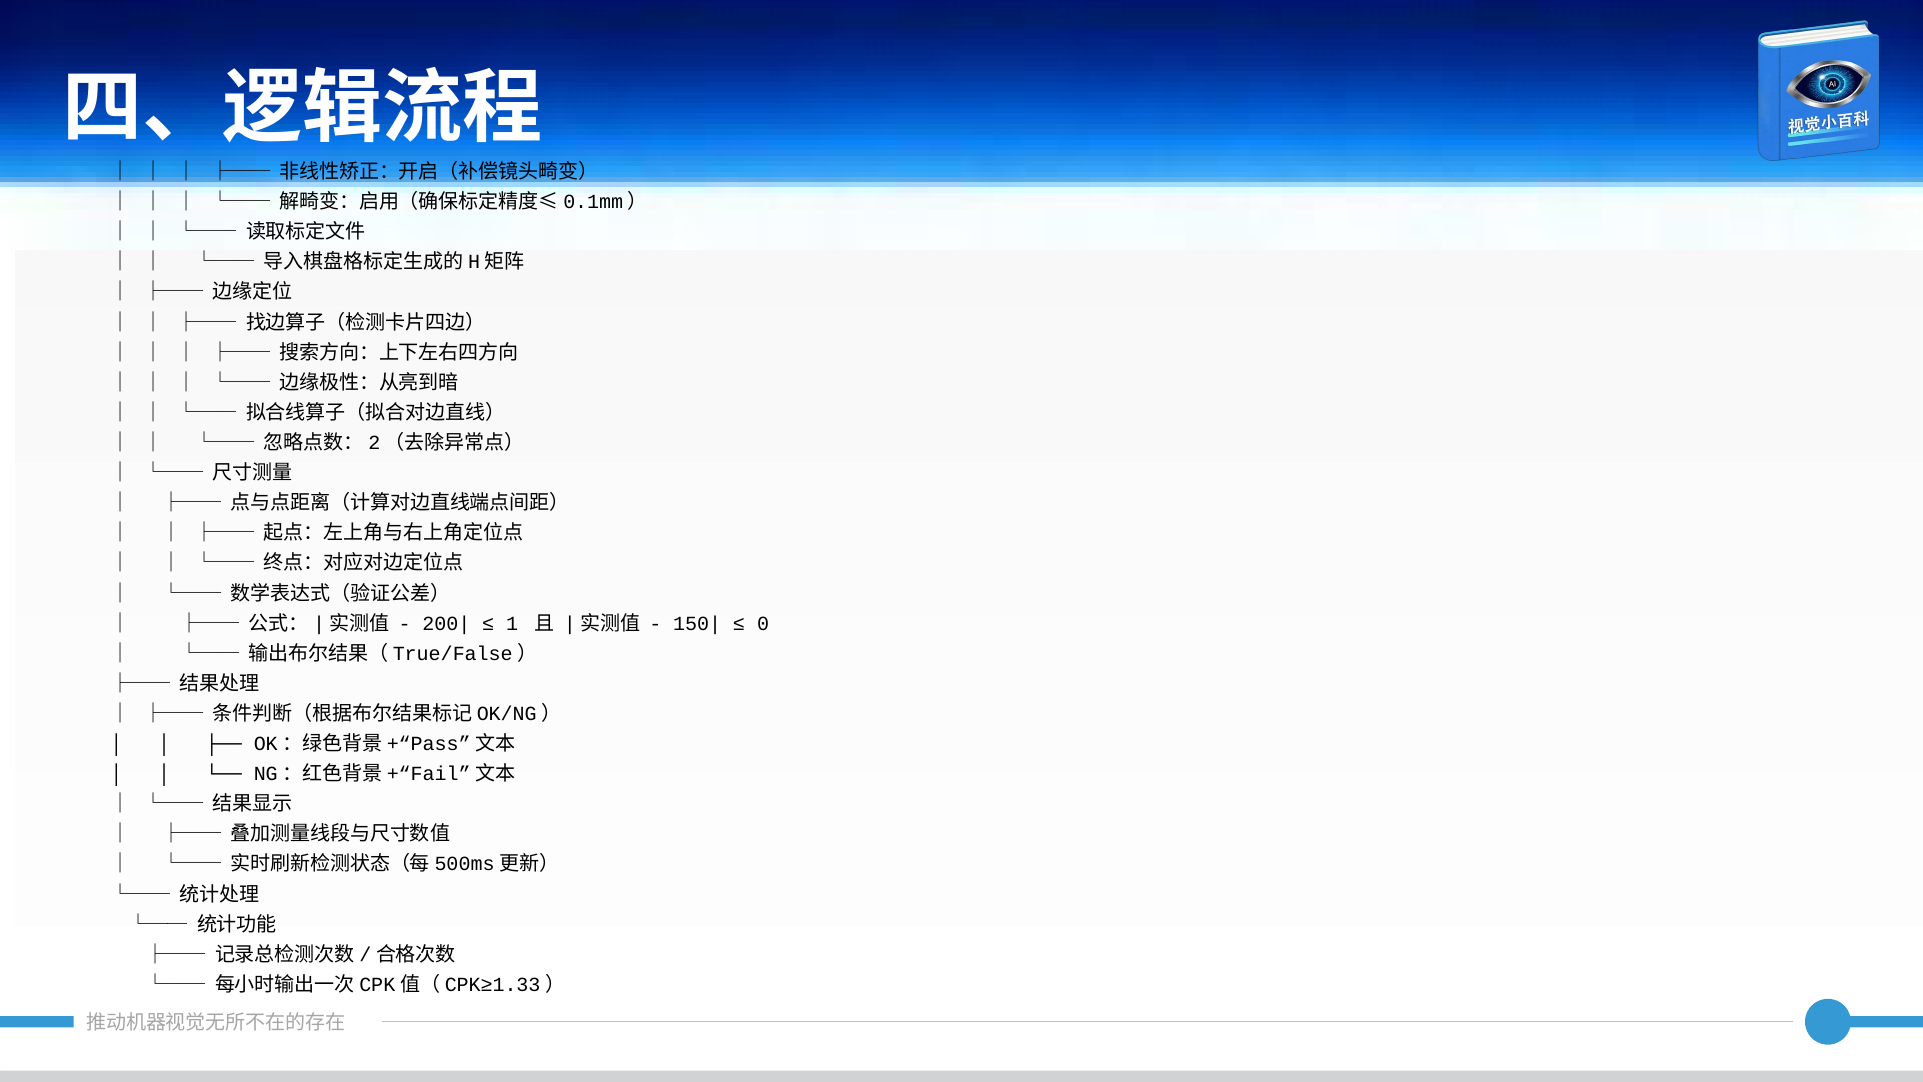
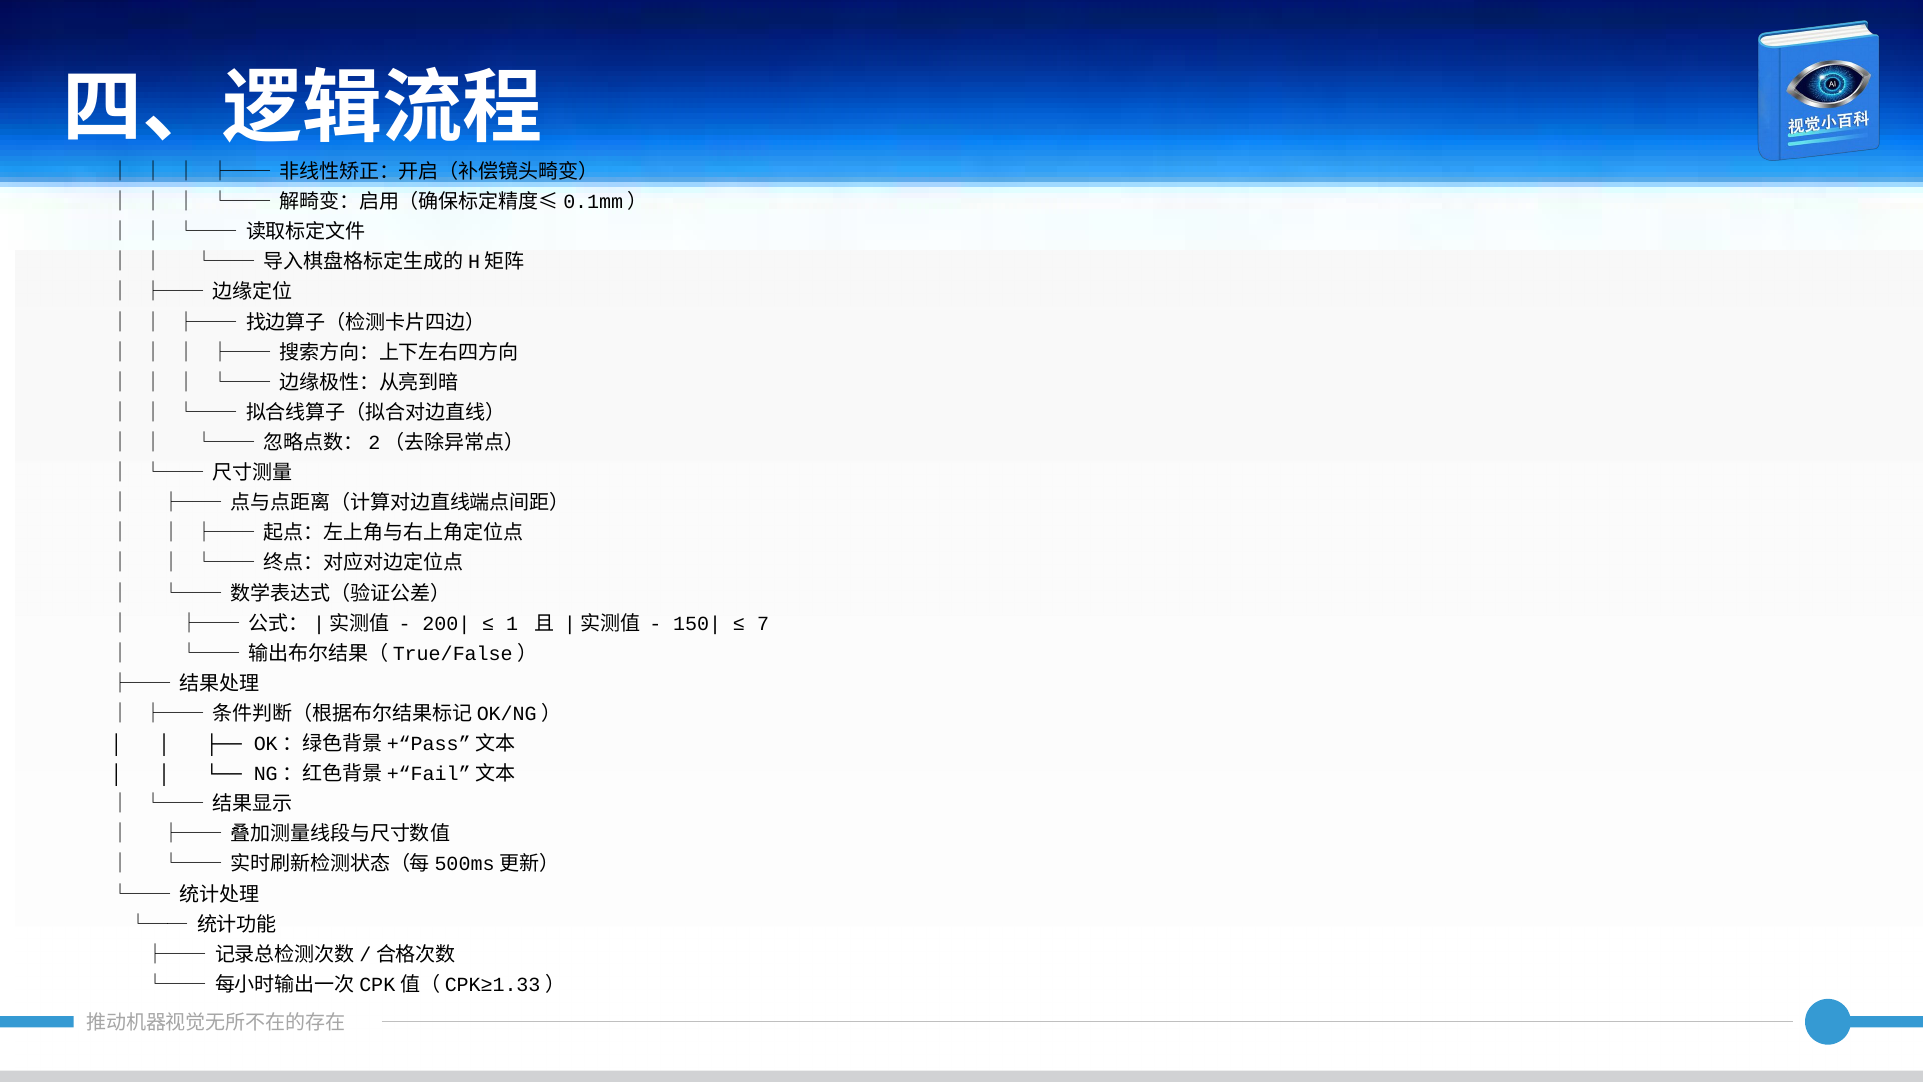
0: 0 -> 7 (763, 623)
